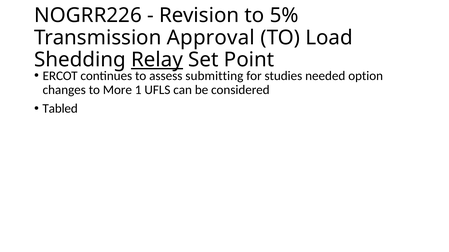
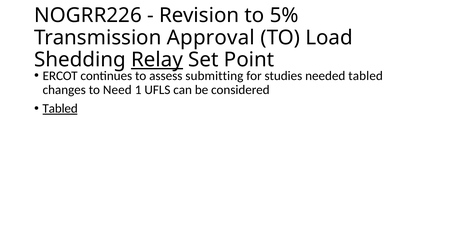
needed option: option -> tabled (366, 76)
More: More -> Need (117, 90)
Tabled underline: none -> present (60, 109)
